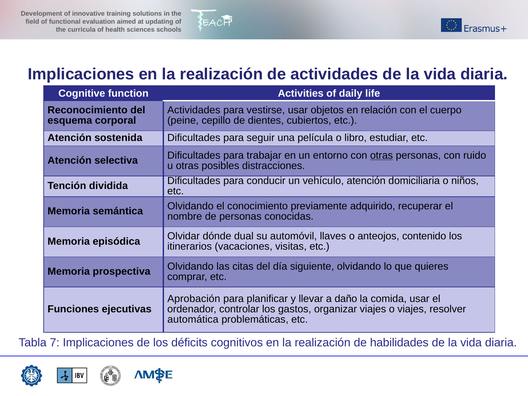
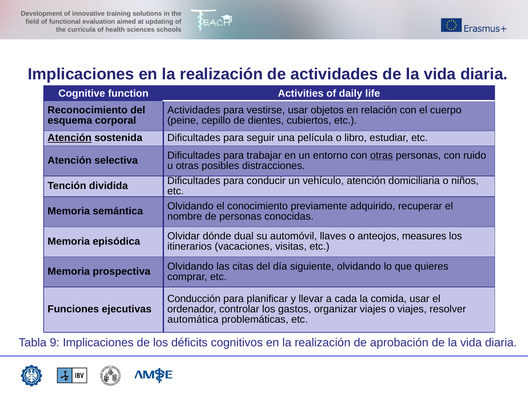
Atención underline: none -> present (70, 138)
contenido: contenido -> measures (424, 236)
Aprobación: Aprobación -> Conducción (194, 299)
daño: daño -> cada (346, 299)
7: 7 -> 9 (55, 343)
habilidades: habilidades -> aprobación (399, 343)
